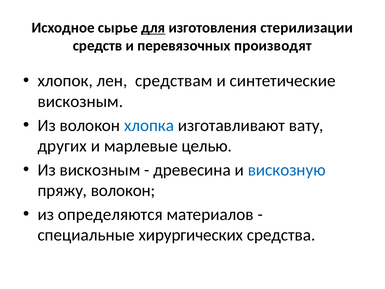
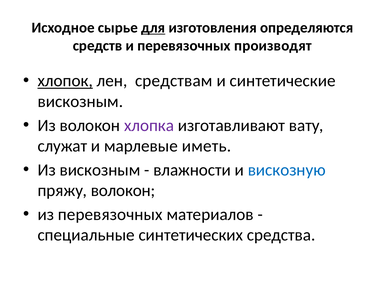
стерилизации: стерилизации -> определяются (307, 28)
хлопок underline: none -> present (65, 81)
хлопка colour: blue -> purple (149, 125)
других: других -> служат (62, 146)
целью: целью -> иметь (207, 146)
древесина: древесина -> влажности (192, 170)
из определяются: определяются -> перевязочных (110, 214)
хирургических: хирургических -> синтетических (191, 235)
